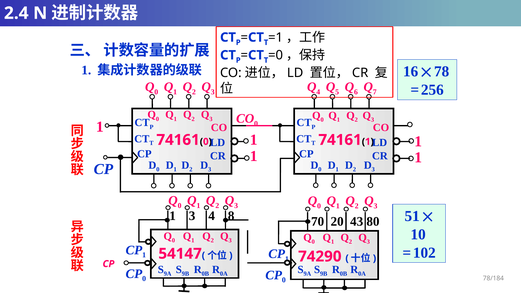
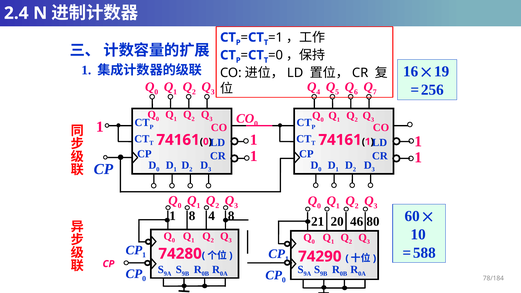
78: 78 -> 19 (442, 72)
1 3: 3 -> 8 (192, 216)
70: 70 -> 21 (318, 221)
43: 43 -> 46 (357, 221)
51: 51 -> 60 (412, 216)
102: 102 -> 588 (424, 253)
54147: 54147 -> 74280 (180, 254)
